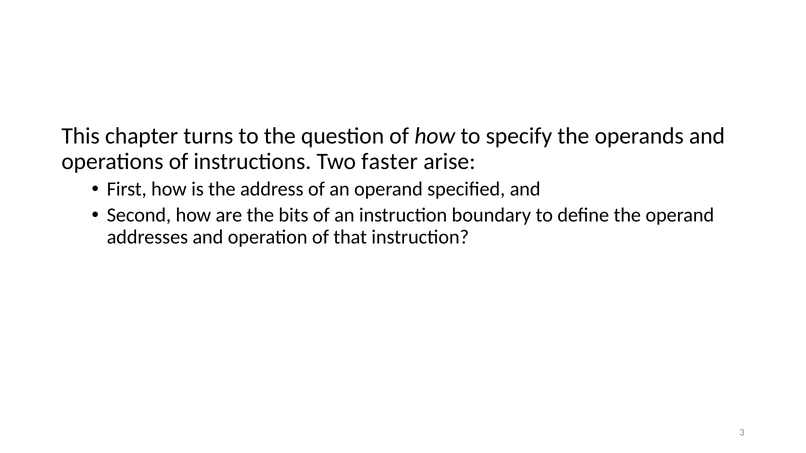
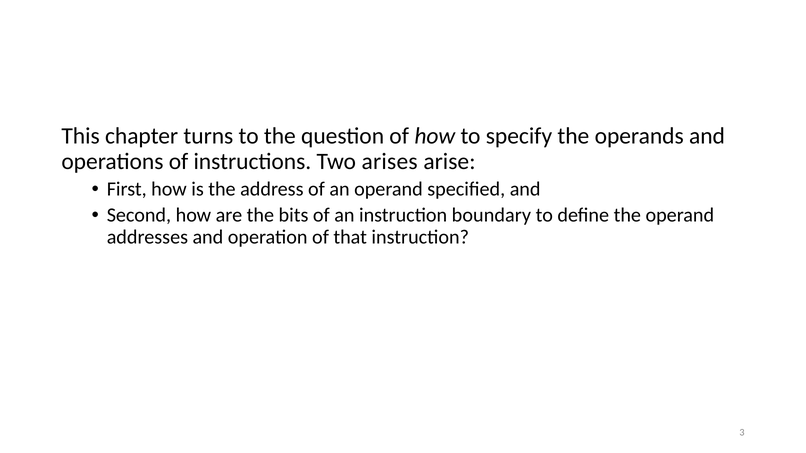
faster: faster -> arises (390, 162)
